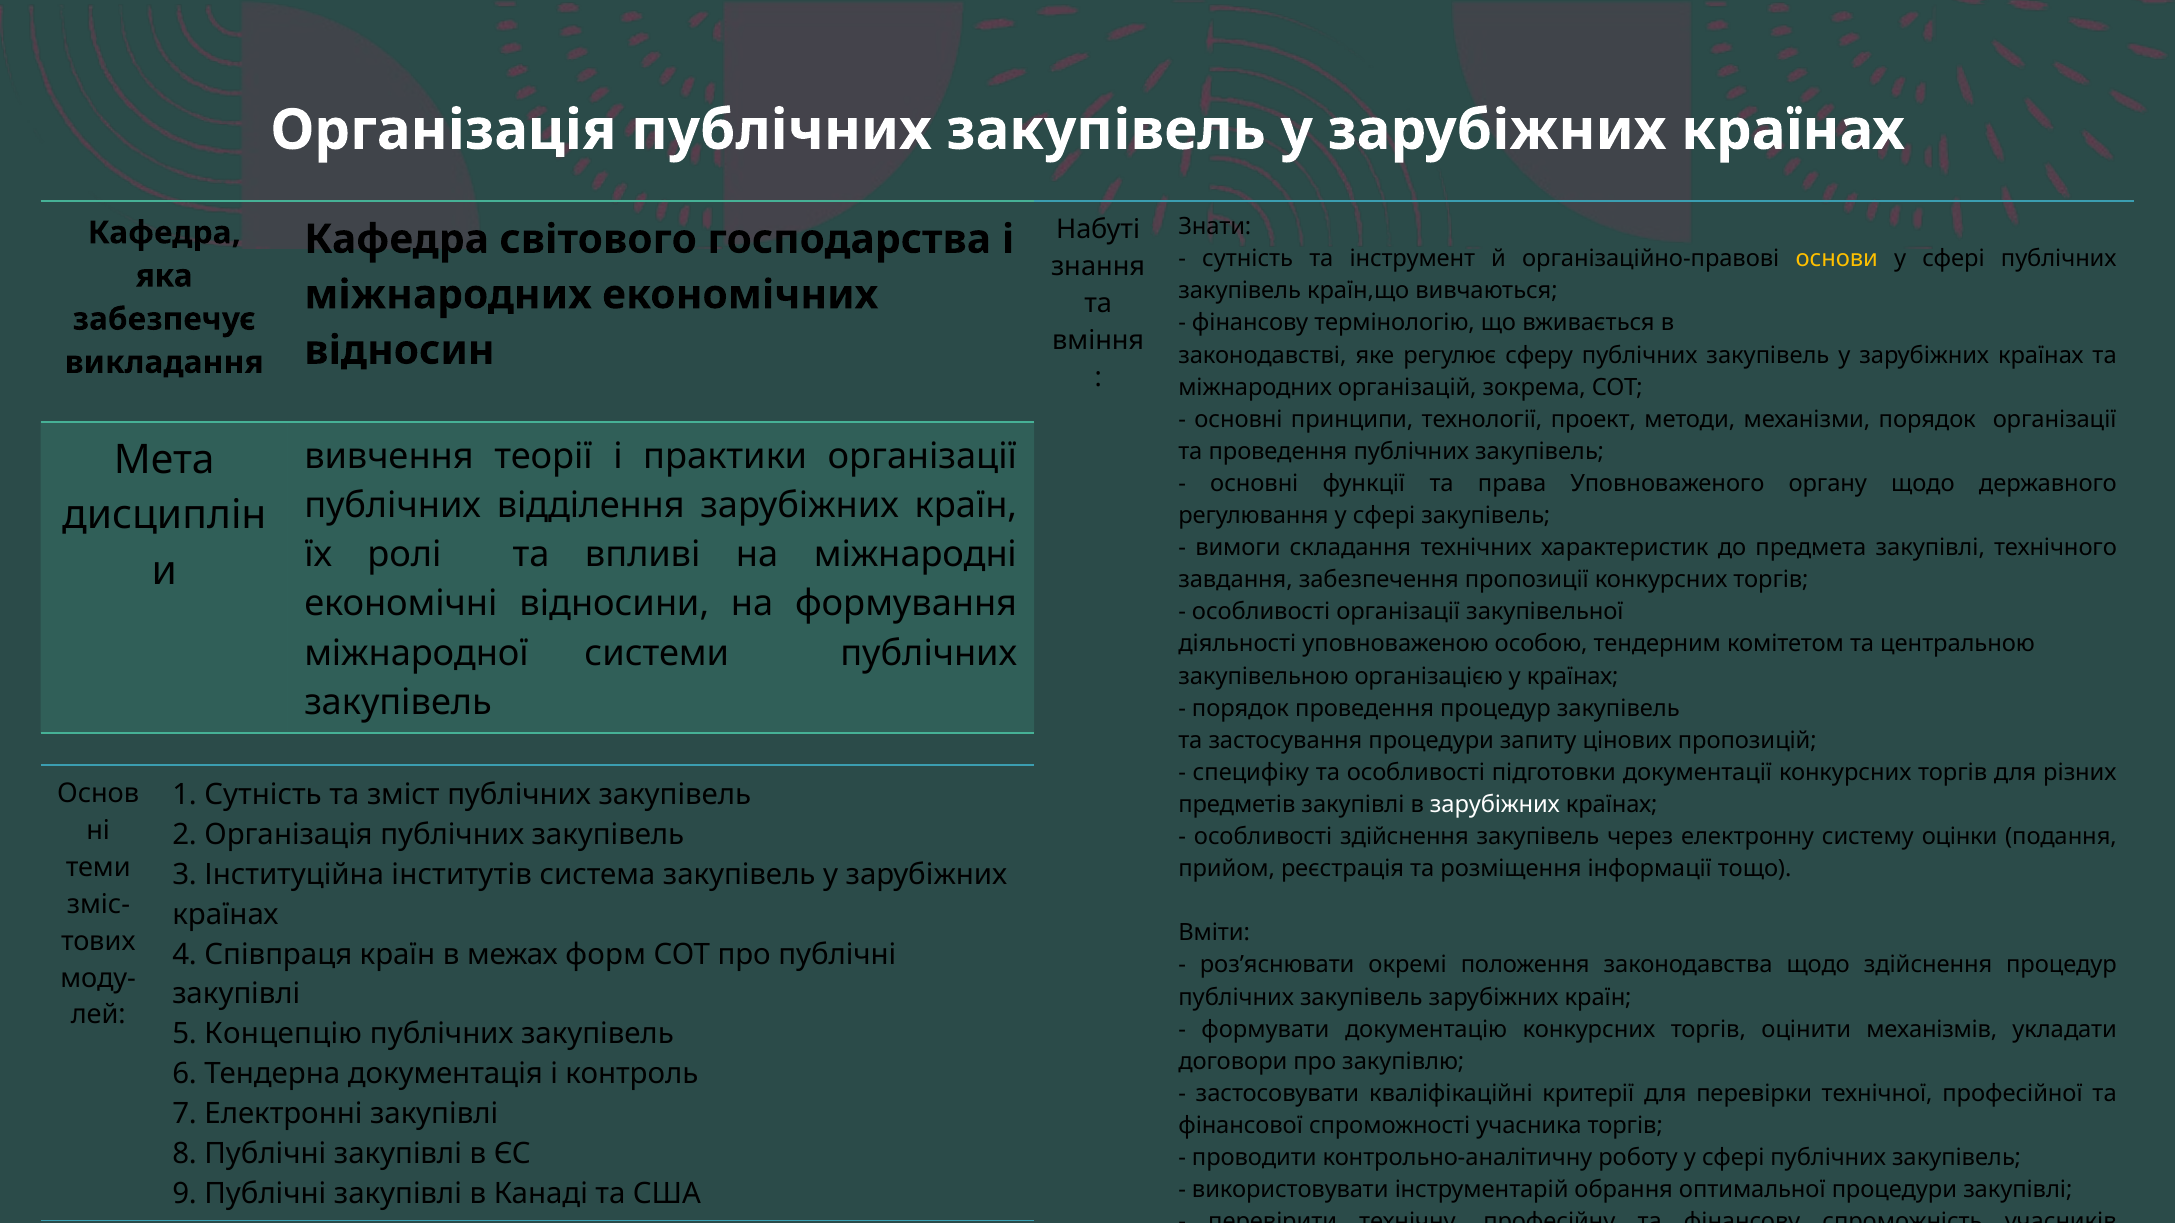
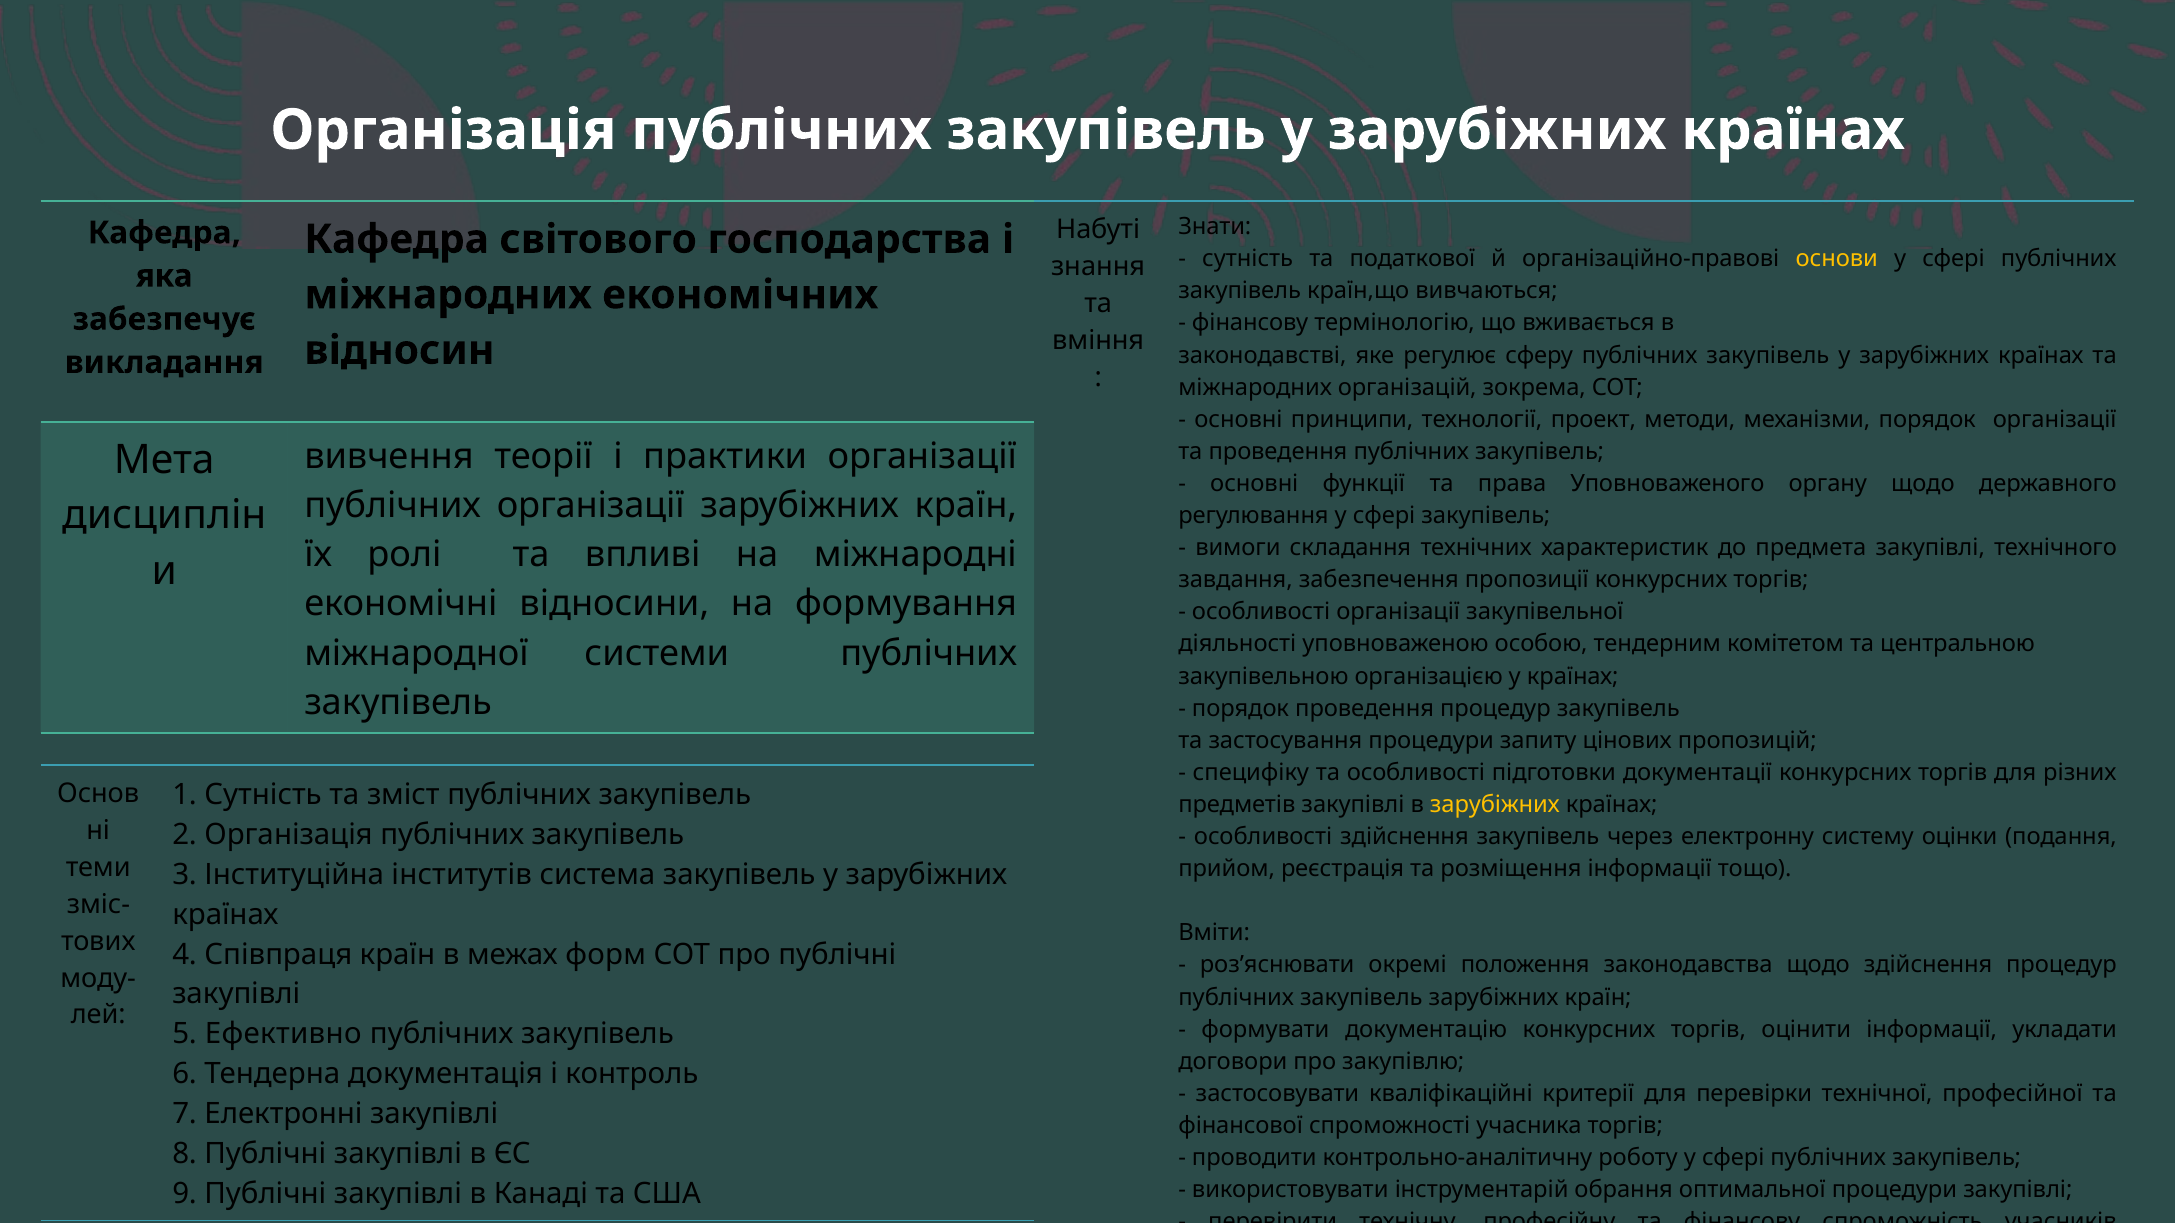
інструмент: інструмент -> податкової (1412, 259)
публічних відділення: відділення -> організації (591, 506)
зарубіжних colour: white -> yellow (1495, 805)
оцінити механізмів: механізмів -> інформації (1932, 1030)
Концепцію: Концепцію -> Ефективно (283, 1035)
